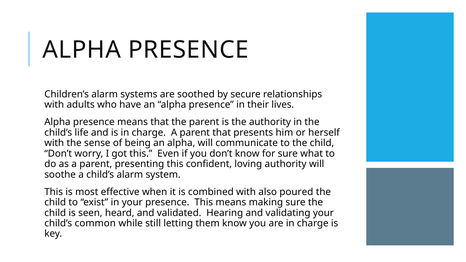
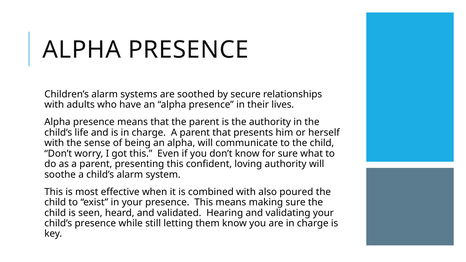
child’s common: common -> presence (95, 223)
